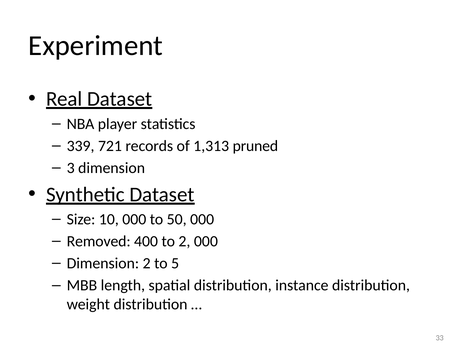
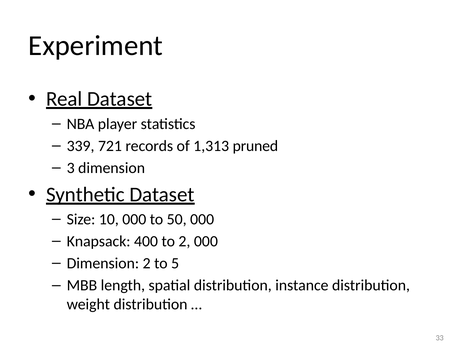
Removed: Removed -> Knapsack (99, 241)
